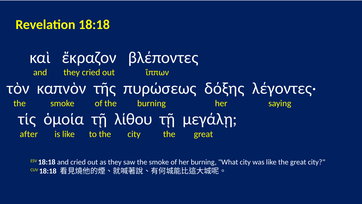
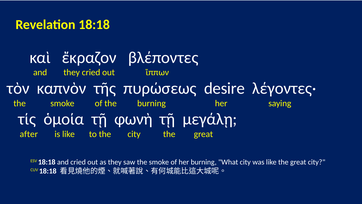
δόξης: δόξης -> desire (224, 88)
λίθου: λίθου -> φωνὴ (133, 119)
